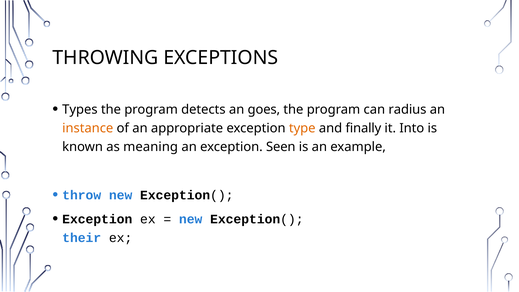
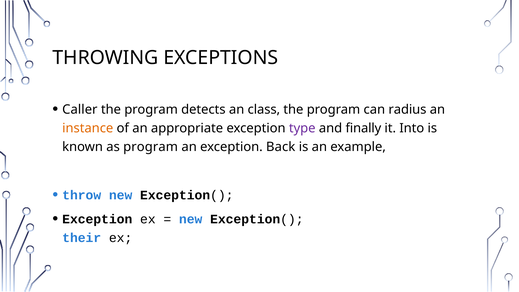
Types: Types -> Caller (80, 110)
goes: goes -> class (264, 110)
type colour: orange -> purple (302, 128)
as meaning: meaning -> program (151, 147)
Seen: Seen -> Back (281, 147)
